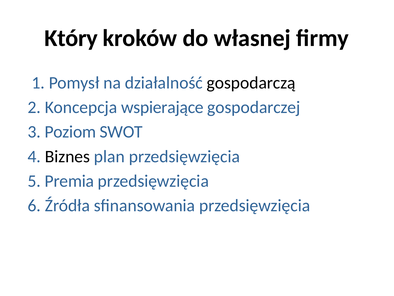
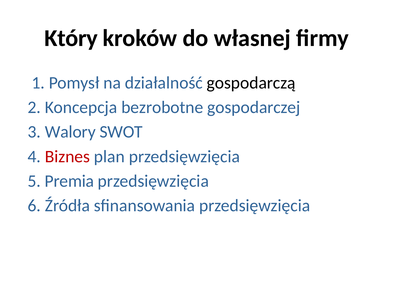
wspierające: wspierające -> bezrobotne (162, 107)
Poziom: Poziom -> Walory (70, 132)
Biznes colour: black -> red (67, 156)
